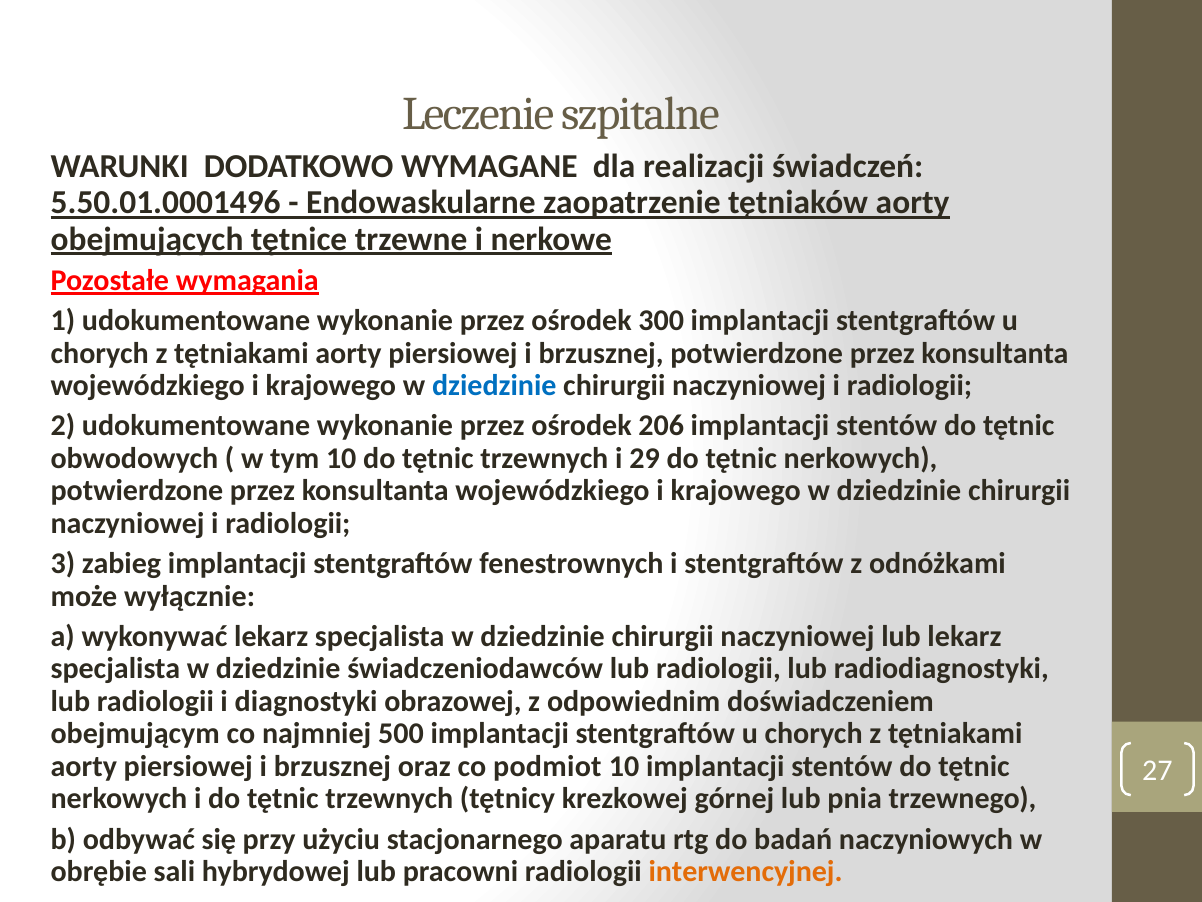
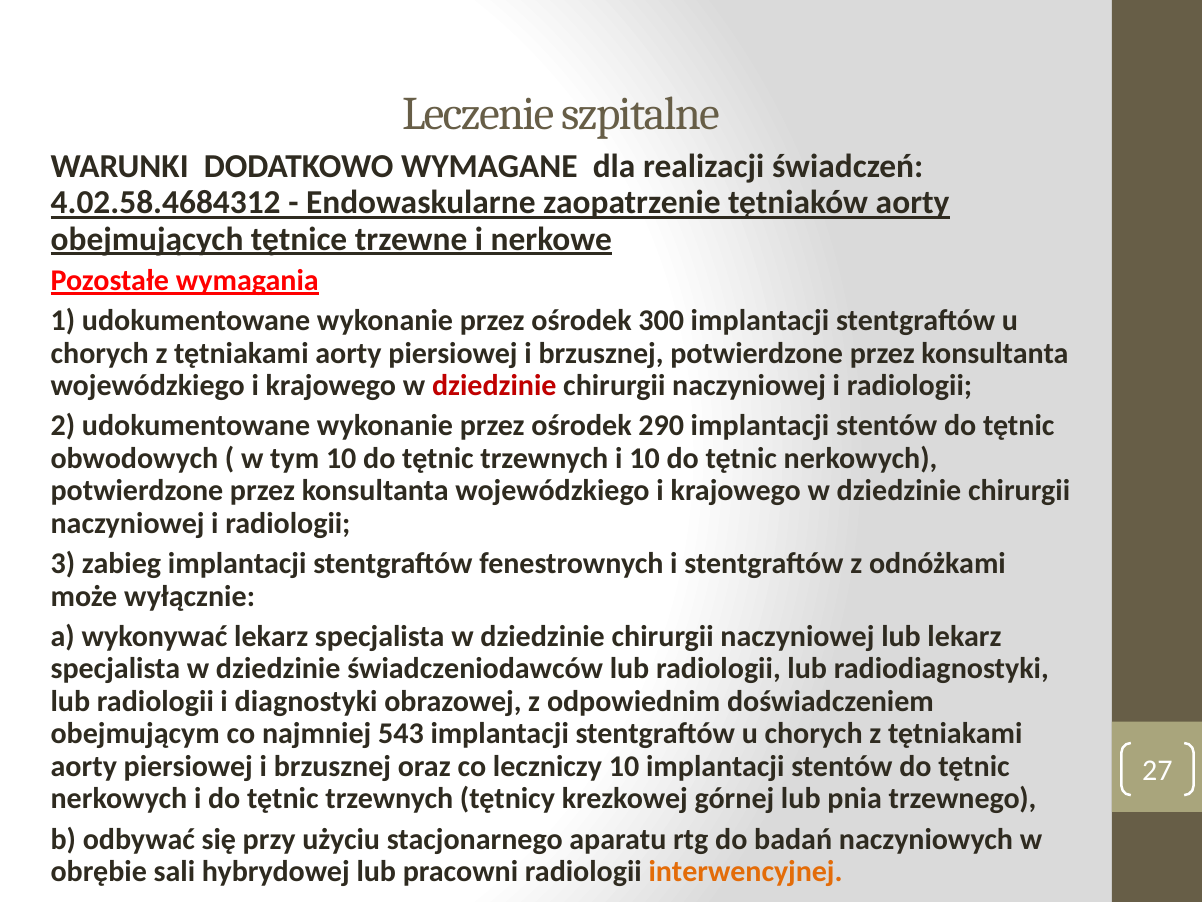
5.50.01.0001496: 5.50.01.0001496 -> 4.02.58.4684312 (166, 203)
dziedzinie colour: blue -> red (494, 386)
206: 206 -> 290 (661, 426)
i 29: 29 -> 10 (645, 458)
500: 500 -> 543 (401, 734)
podmiot: podmiot -> leczniczy (548, 766)
